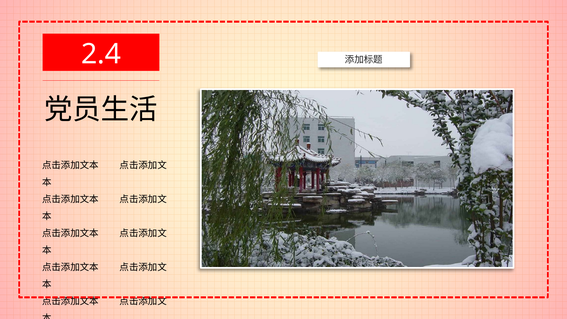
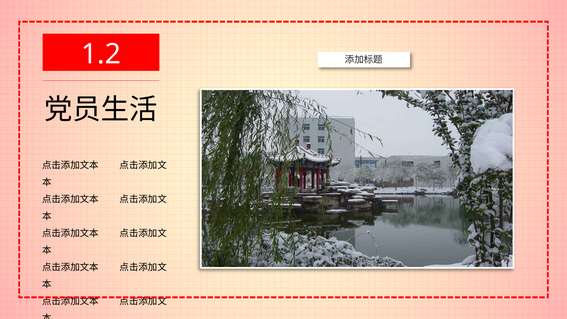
2.4: 2.4 -> 1.2 (101, 54)
